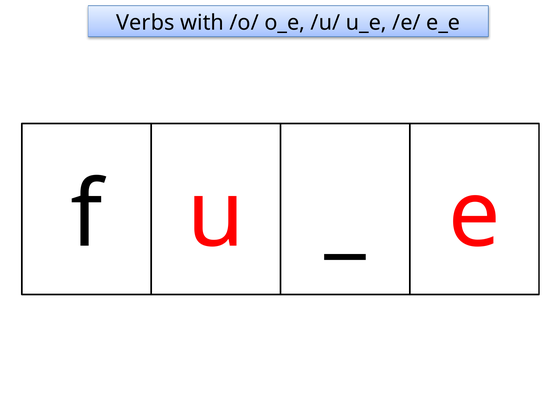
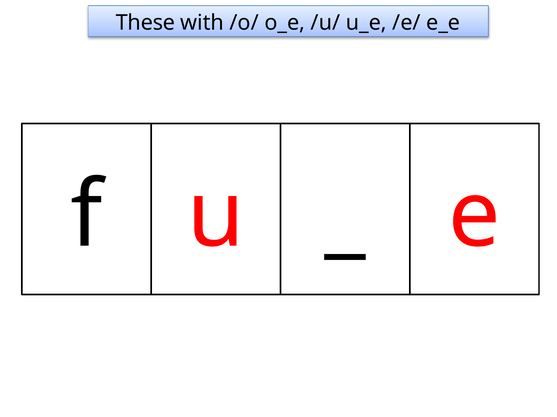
Verbs: Verbs -> These (145, 23)
